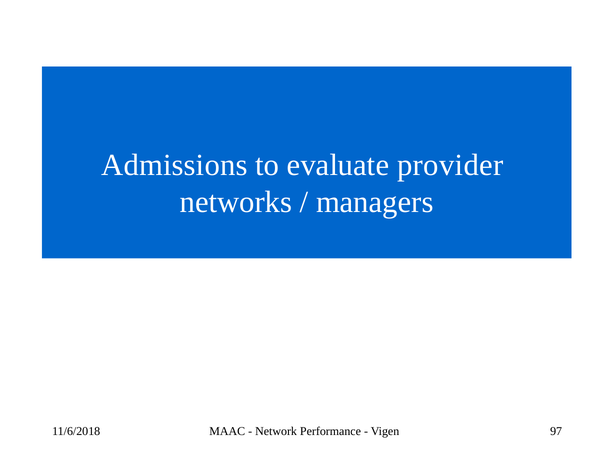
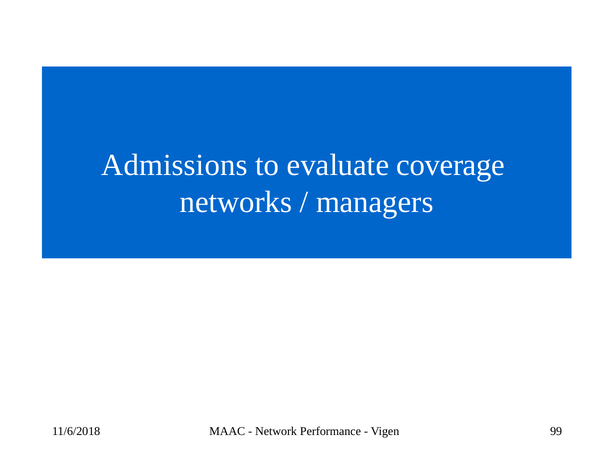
provider: provider -> coverage (451, 165)
97: 97 -> 99 (556, 431)
